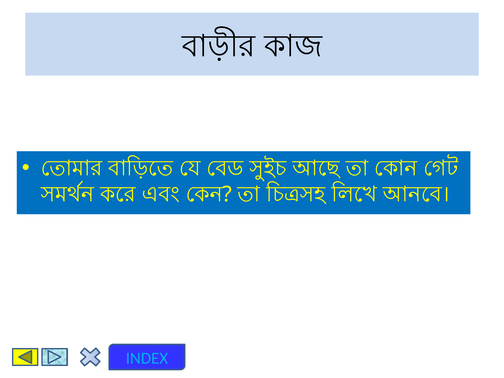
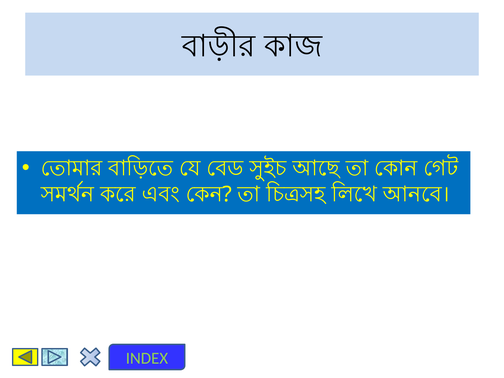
INDEX colour: light blue -> light green (147, 358)
